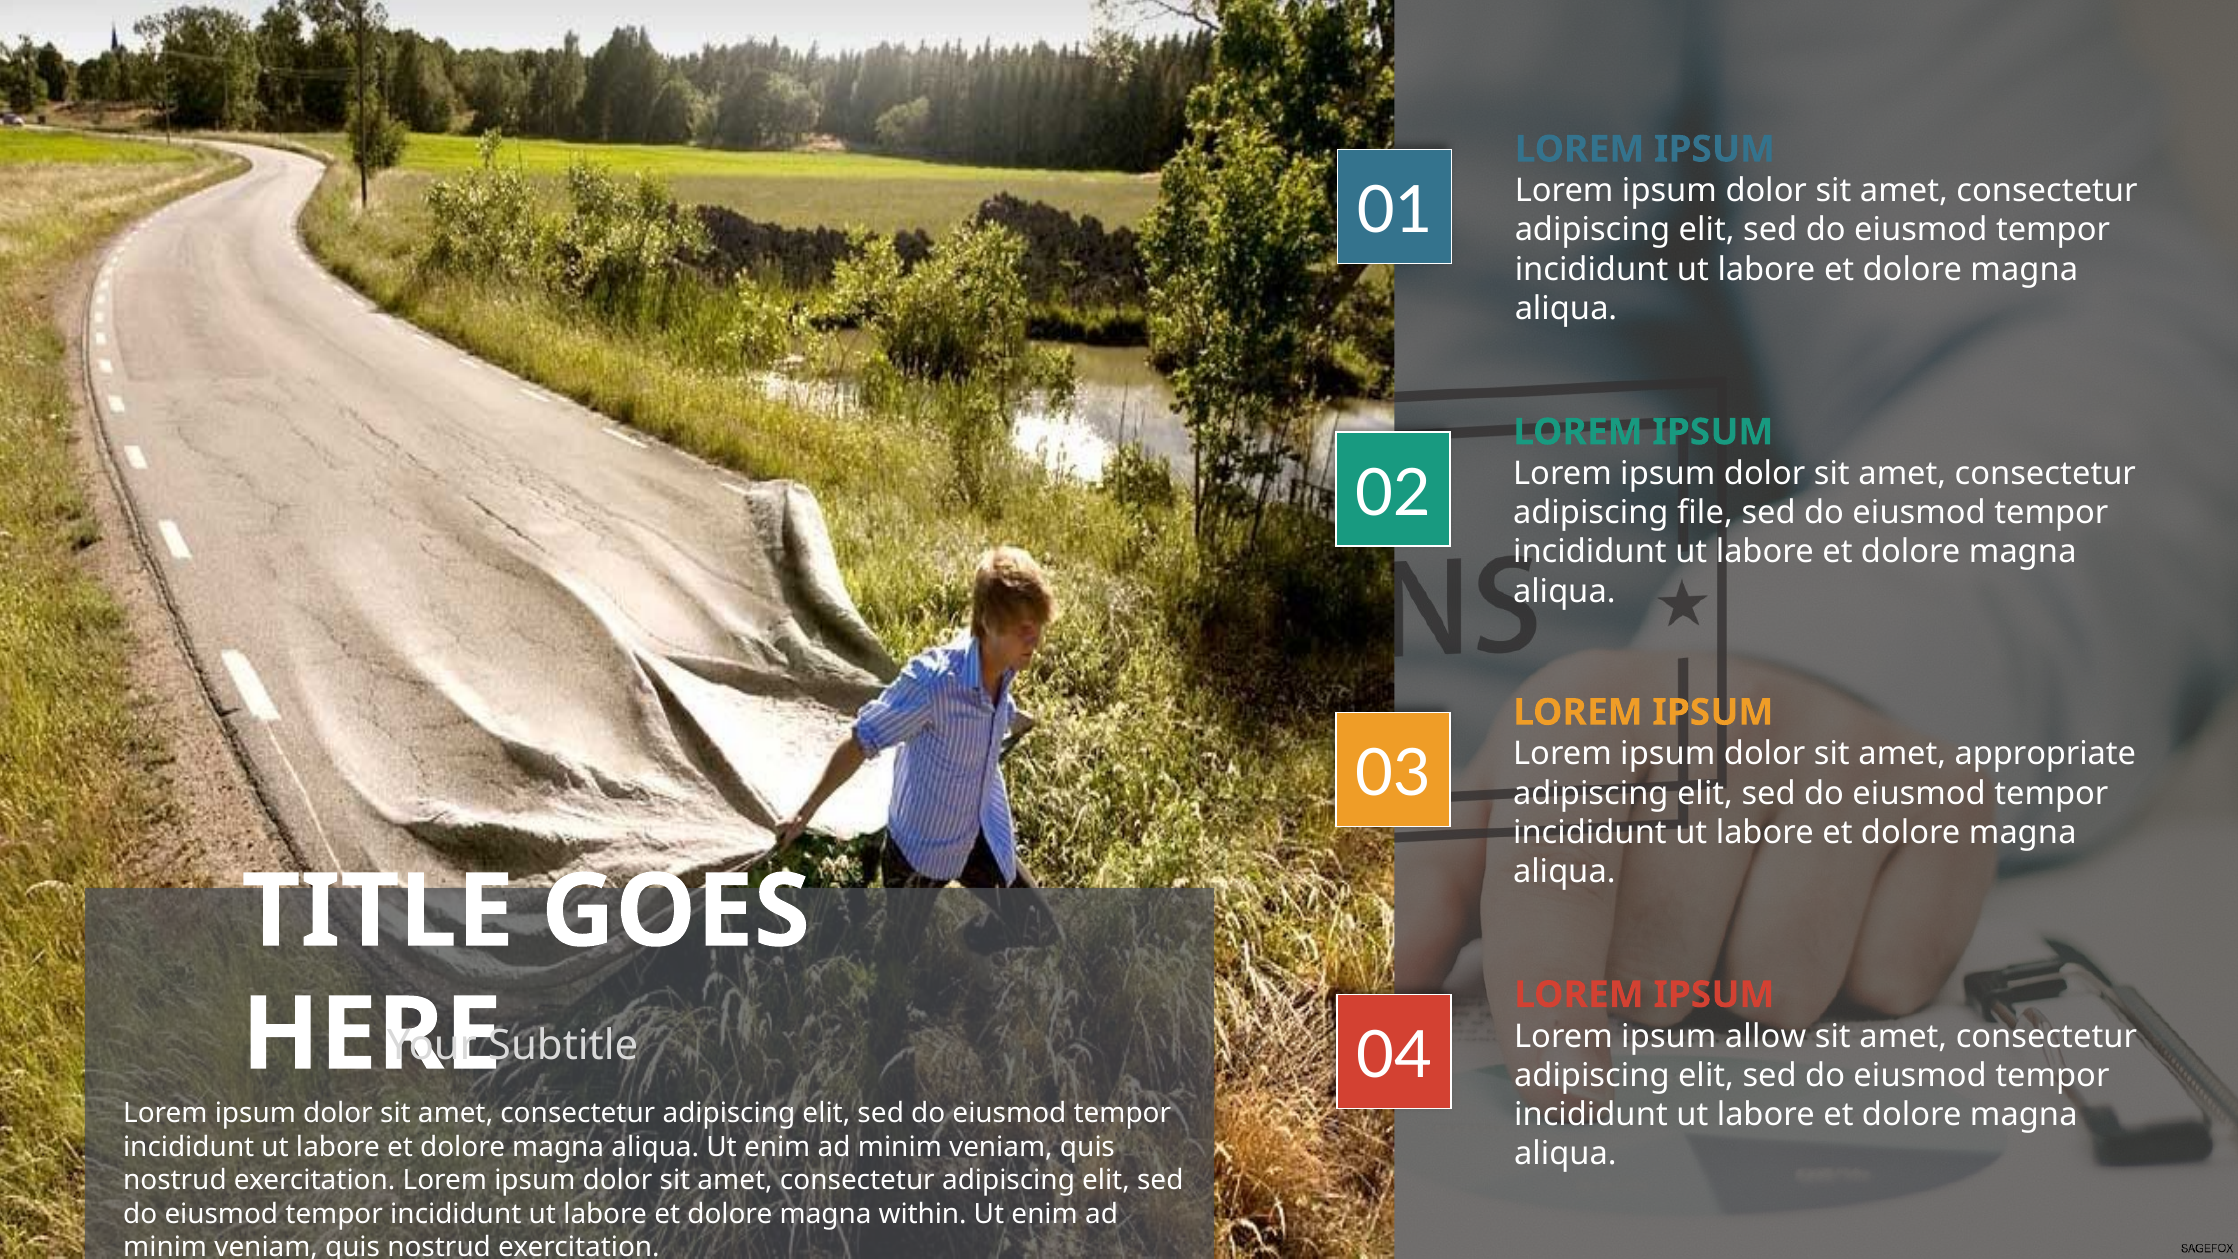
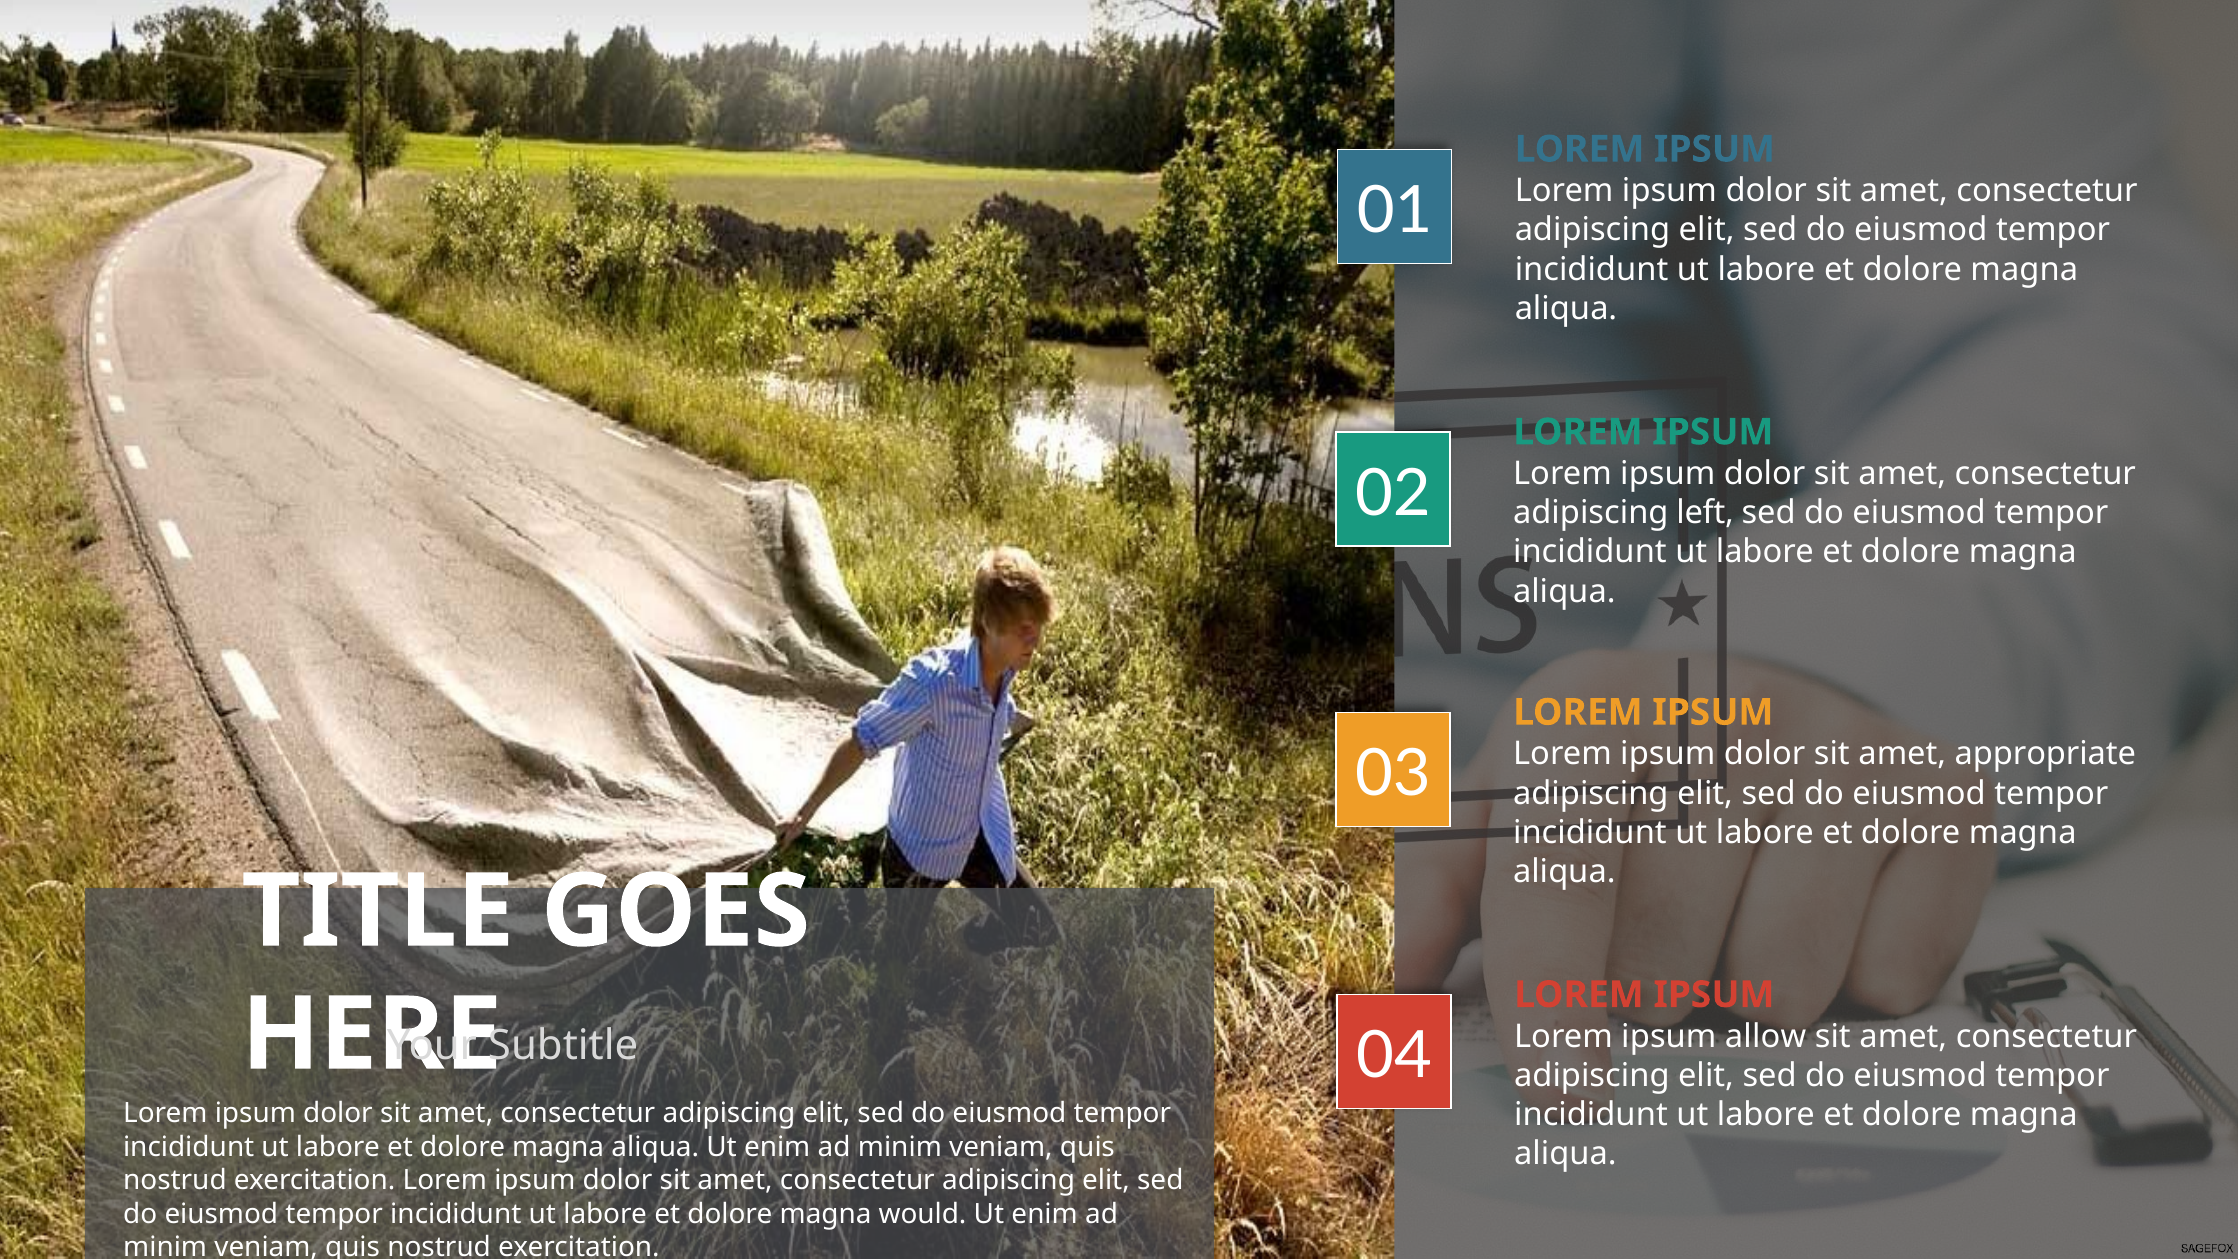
file: file -> left (1705, 513)
within: within -> would (923, 1214)
